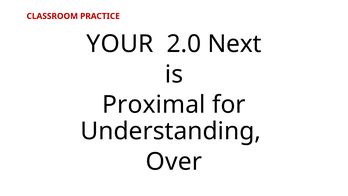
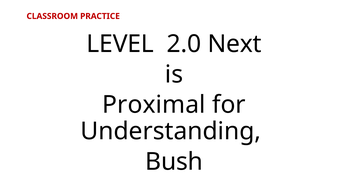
YOUR: YOUR -> LEVEL (120, 44)
Over: Over -> Bush (174, 161)
